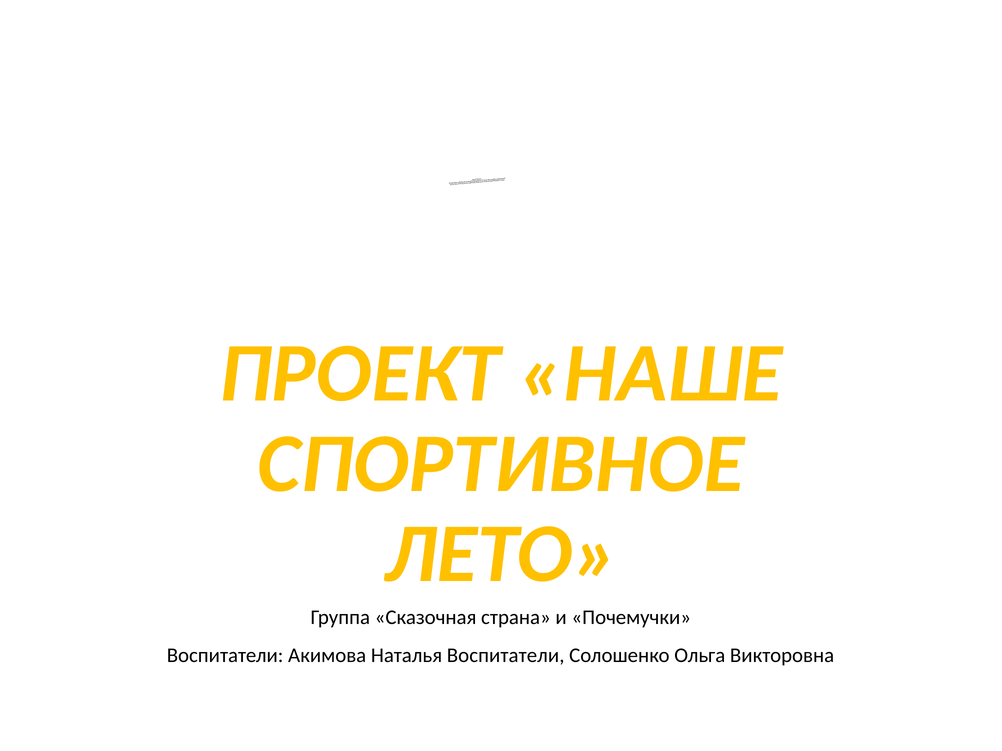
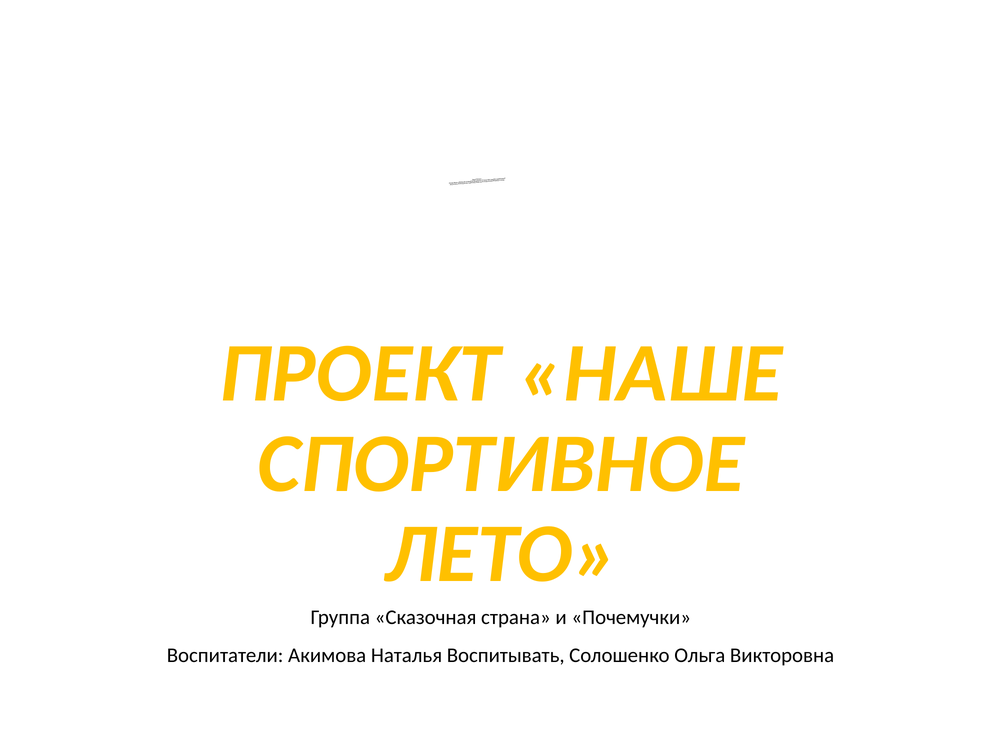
Наталья Воспитатели: Воспитатели -> Воспитывать (506, 656)
